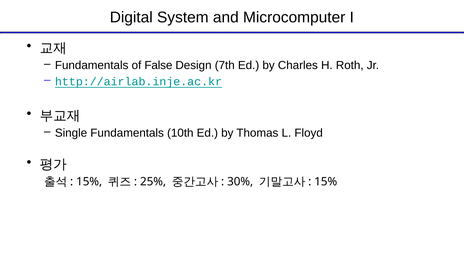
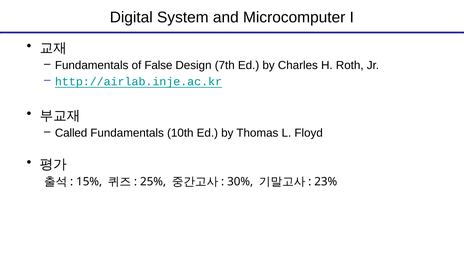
Single: Single -> Called (71, 133)
15%: 15% -> 23% (326, 182)
